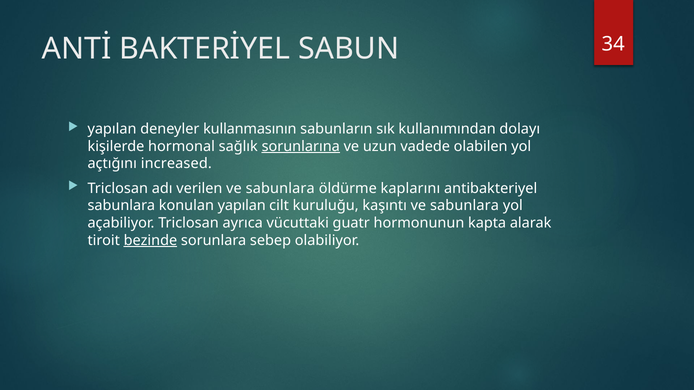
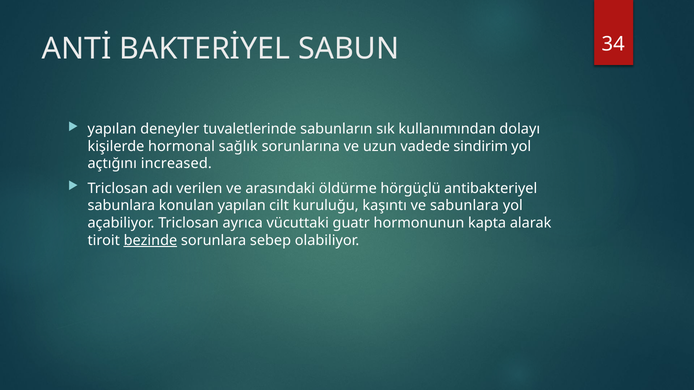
kullanmasının: kullanmasının -> tuvaletlerinde (250, 129)
sorunlarına underline: present -> none (301, 147)
olabilen: olabilen -> sindirim (481, 147)
verilen ve sabunlara: sabunlara -> arasındaki (280, 188)
kaplarını: kaplarını -> hörgüçlü (411, 188)
